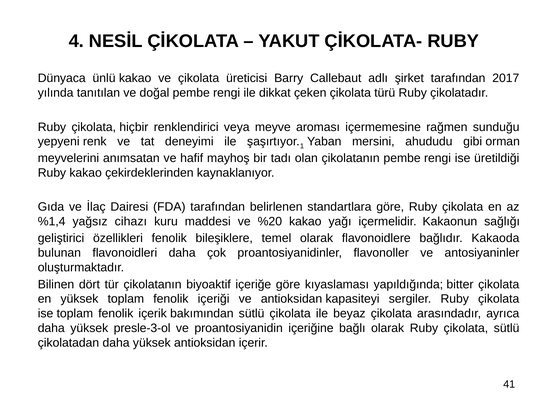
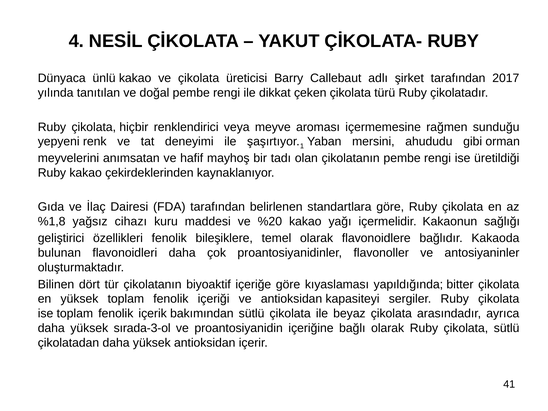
%1,4: %1,4 -> %1,8 (52, 222)
presle-3-ol: presle-3-ol -> sırada-3-ol (142, 328)
